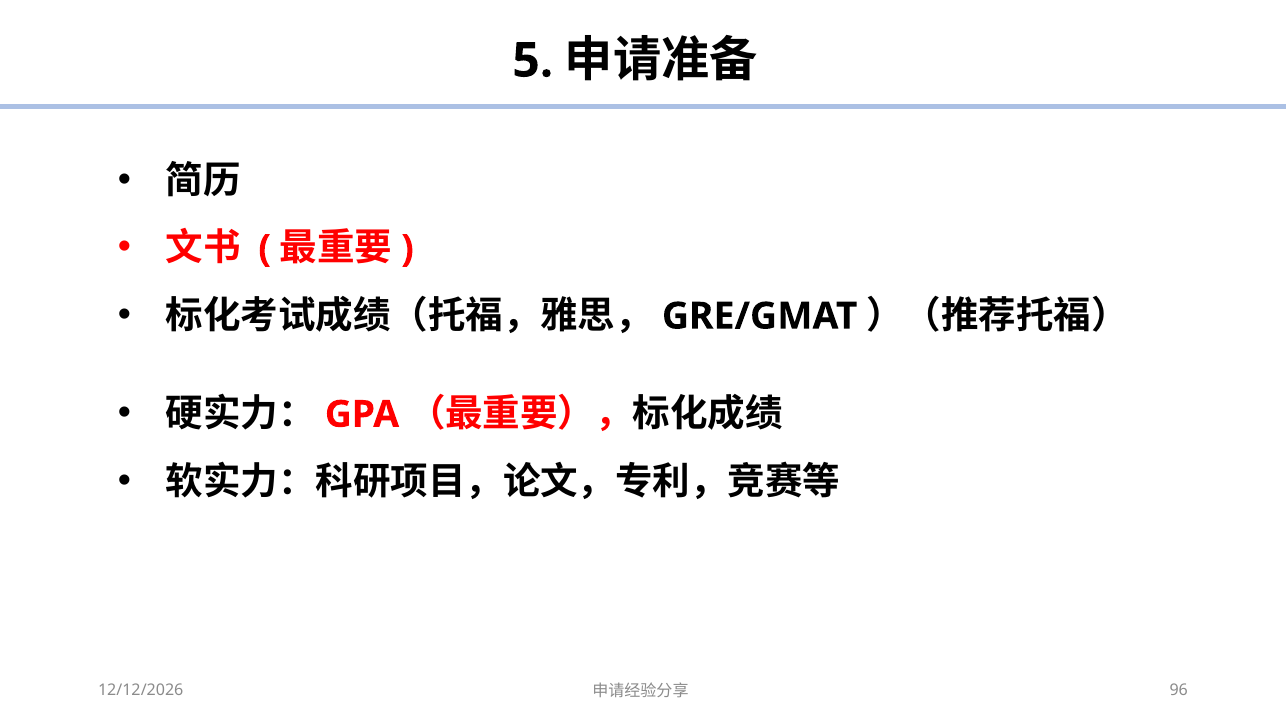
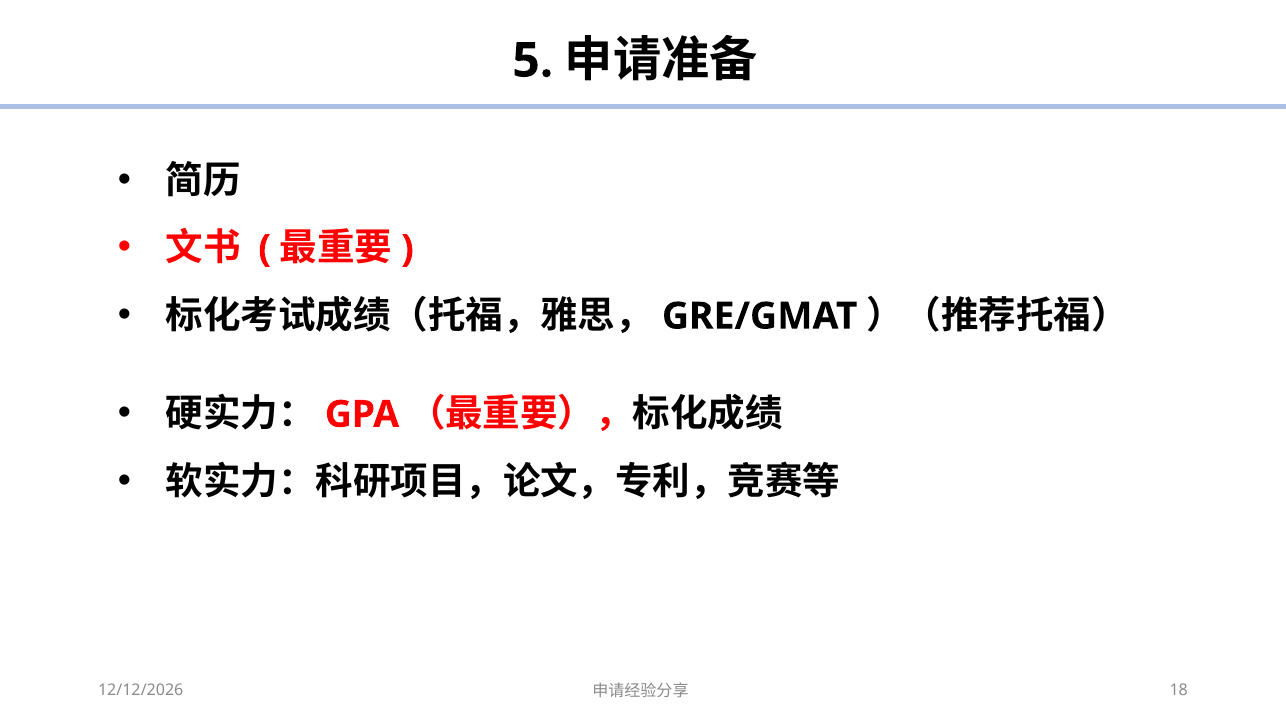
96: 96 -> 18 (1179, 690)
